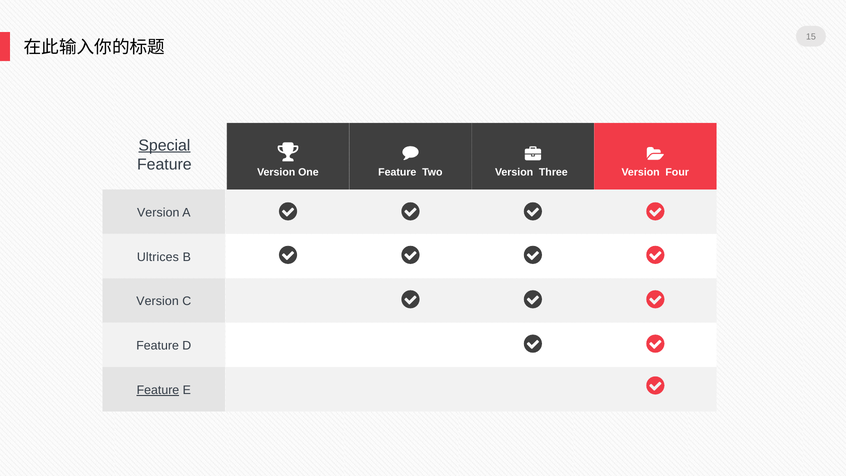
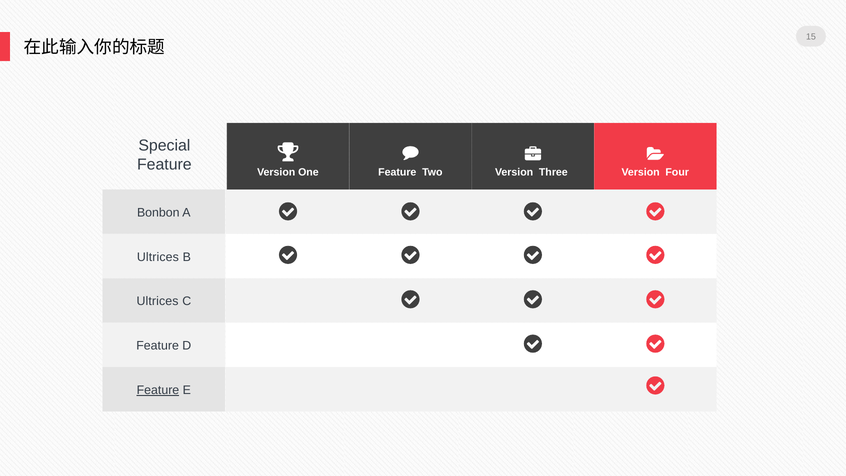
Special underline: present -> none (164, 145)
Version: Version -> Bonbon (158, 212)
Version: Version -> Ultrices (158, 301)
